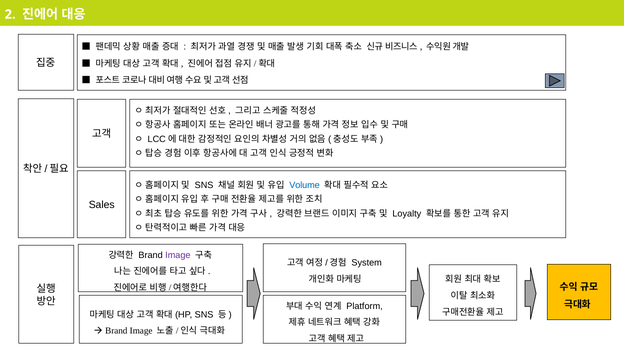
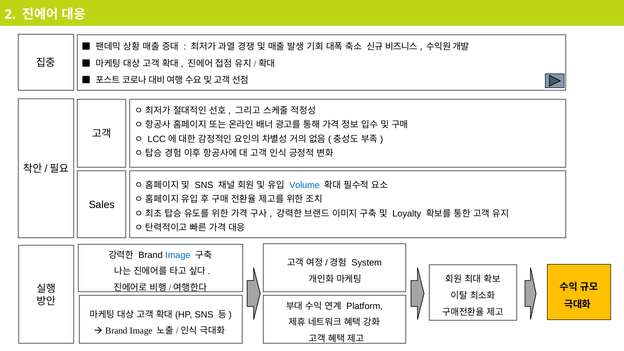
Image colour: purple -> blue (178, 255)
